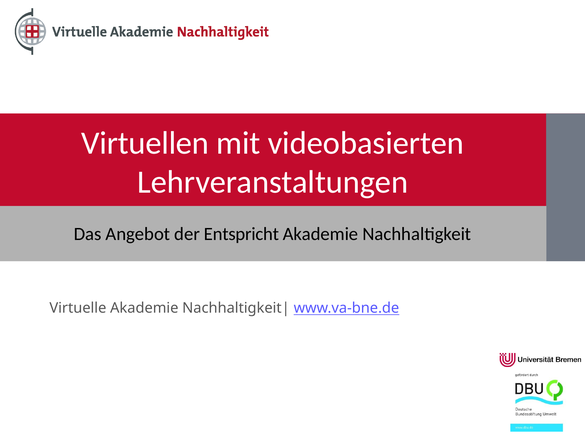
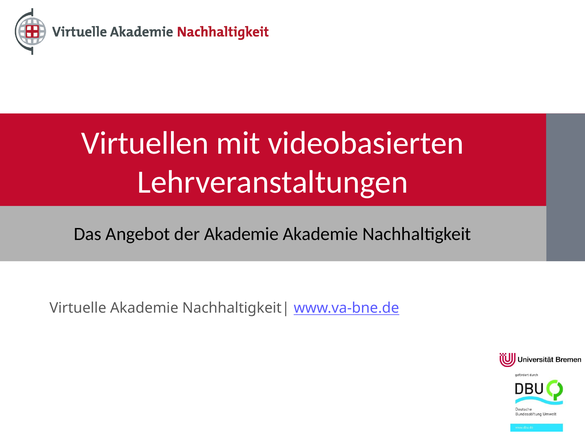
der Entspricht: Entspricht -> Akademie (241, 234)
